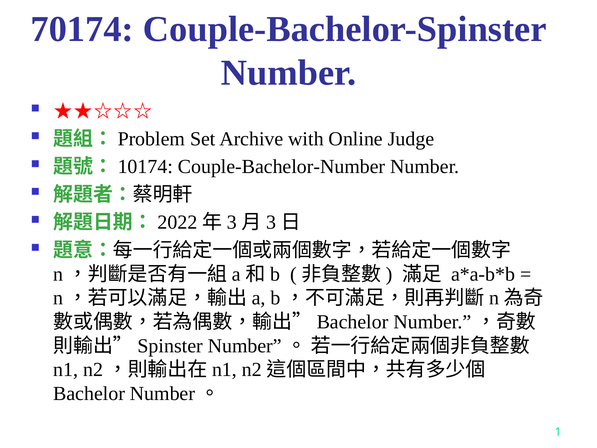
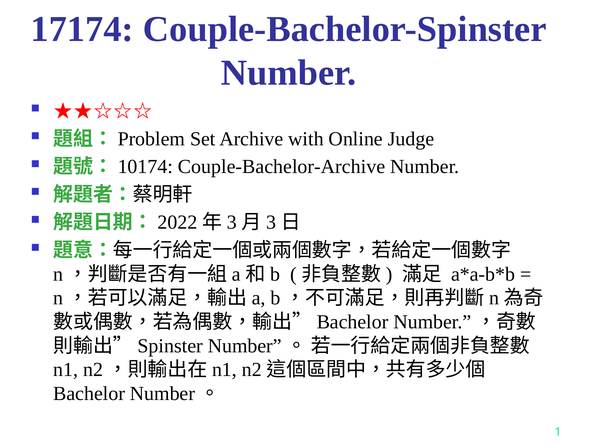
70174: 70174 -> 17174 (82, 29)
Couple-Bachelor-Number: Couple-Bachelor-Number -> Couple-Bachelor-Archive (282, 167)
